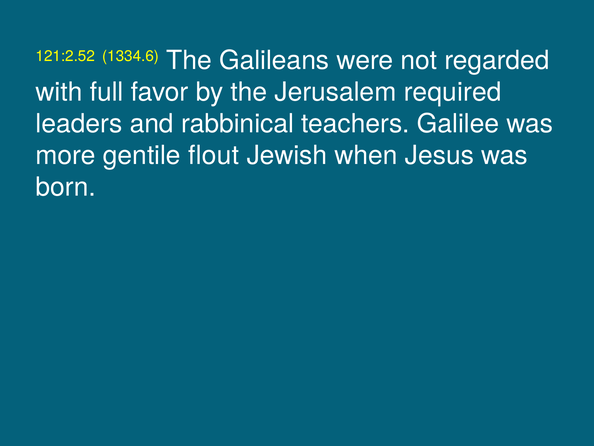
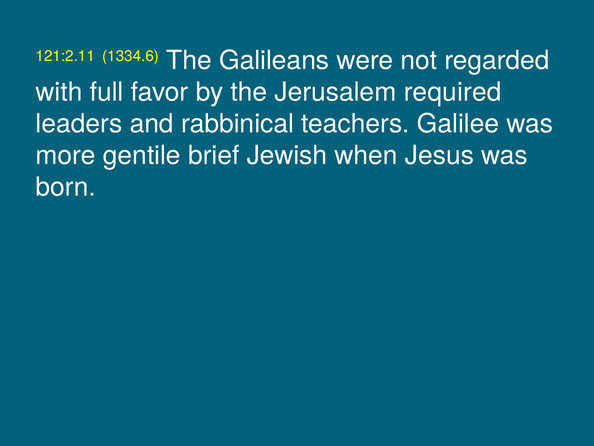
121:2.52: 121:2.52 -> 121:2.11 (65, 56)
flout: flout -> brief (214, 155)
